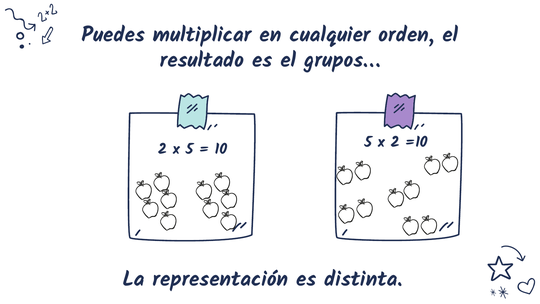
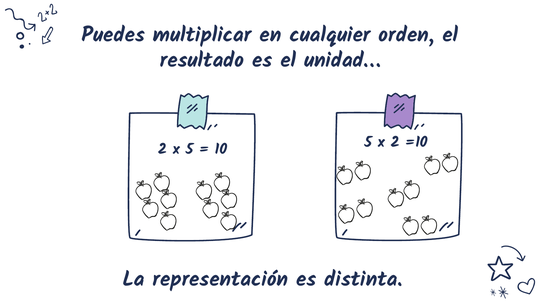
grupos…: grupos… -> unidad… (342, 60)
